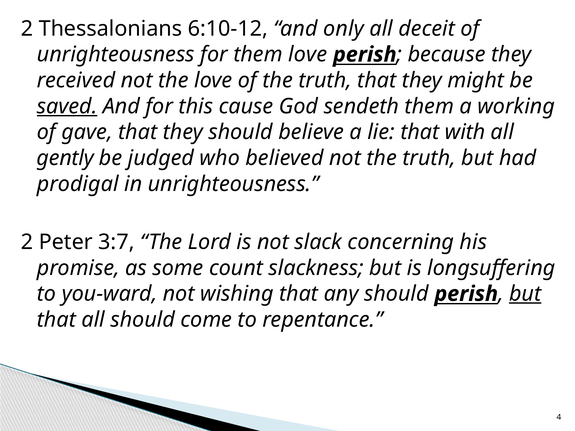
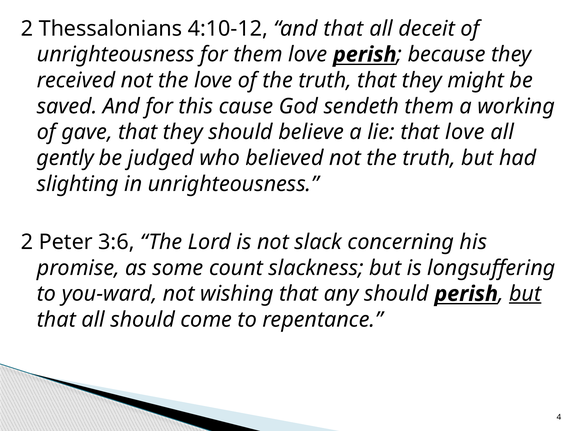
6:10-12: 6:10-12 -> 4:10-12 (228, 29)
and only: only -> that (343, 29)
saved underline: present -> none (67, 106)
that with: with -> love (465, 132)
prodigal: prodigal -> slighting (78, 184)
3:7: 3:7 -> 3:6 (116, 242)
